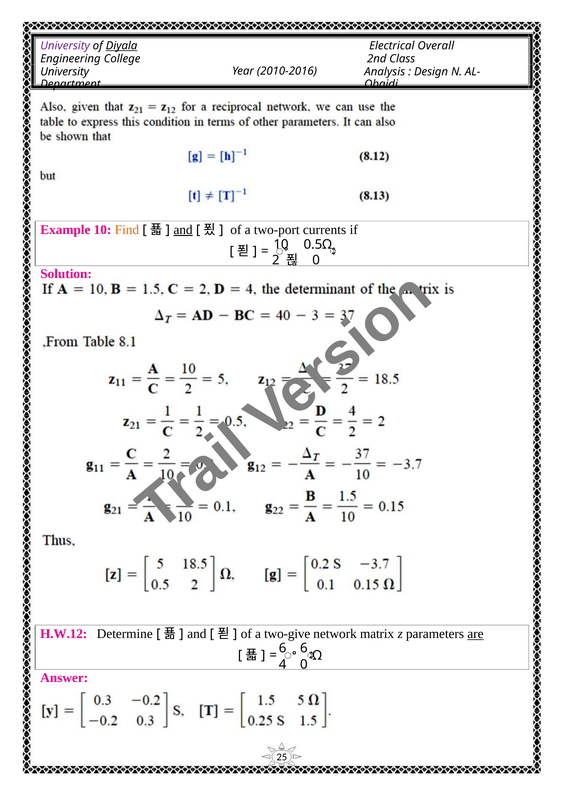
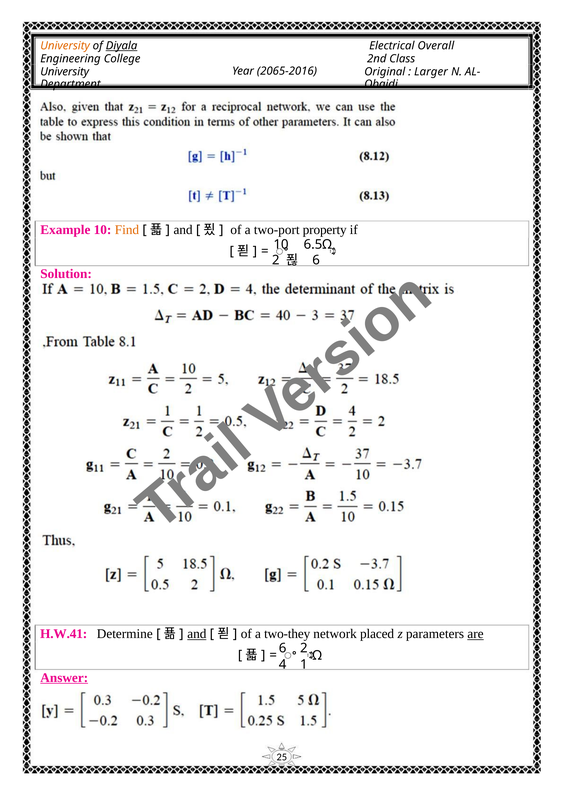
University colour: purple -> orange (65, 46)
2010-2016: 2010-2016 -> 2065-2016 (287, 71)
Analysis: Analysis -> Original (385, 72)
Design: Design -> Larger (431, 72)
and underline: present -> none (183, 230)
currents: currents -> property (325, 230)
0.5Ω: 0.5Ω -> 6.5Ω (318, 244)
0: 0 -> 6 (316, 260)
H.W.12: H.W.12 -> H.W.41 (64, 634)
and underline: none -> present (197, 634)
two-give: two-give -> two-they (287, 634)
matrix: matrix -> placed (377, 634)
6 6: 6 -> 2 (304, 648)
4 0: 0 -> 1 (304, 664)
Answer underline: none -> present (64, 677)
